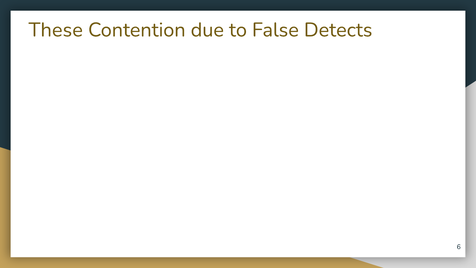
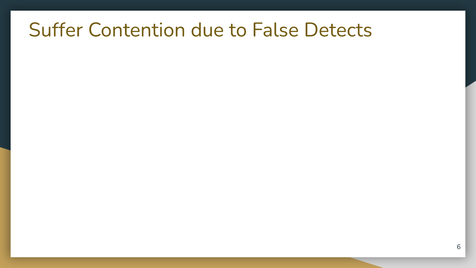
These: These -> Suffer (56, 30)
